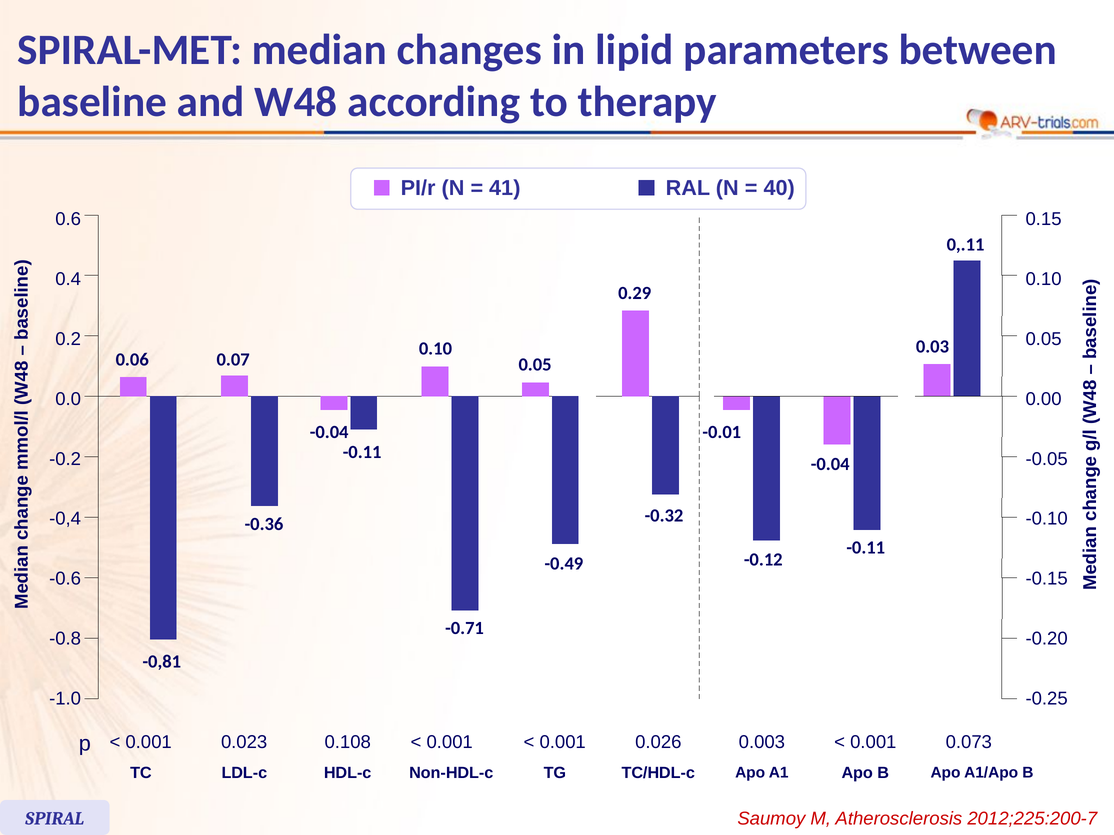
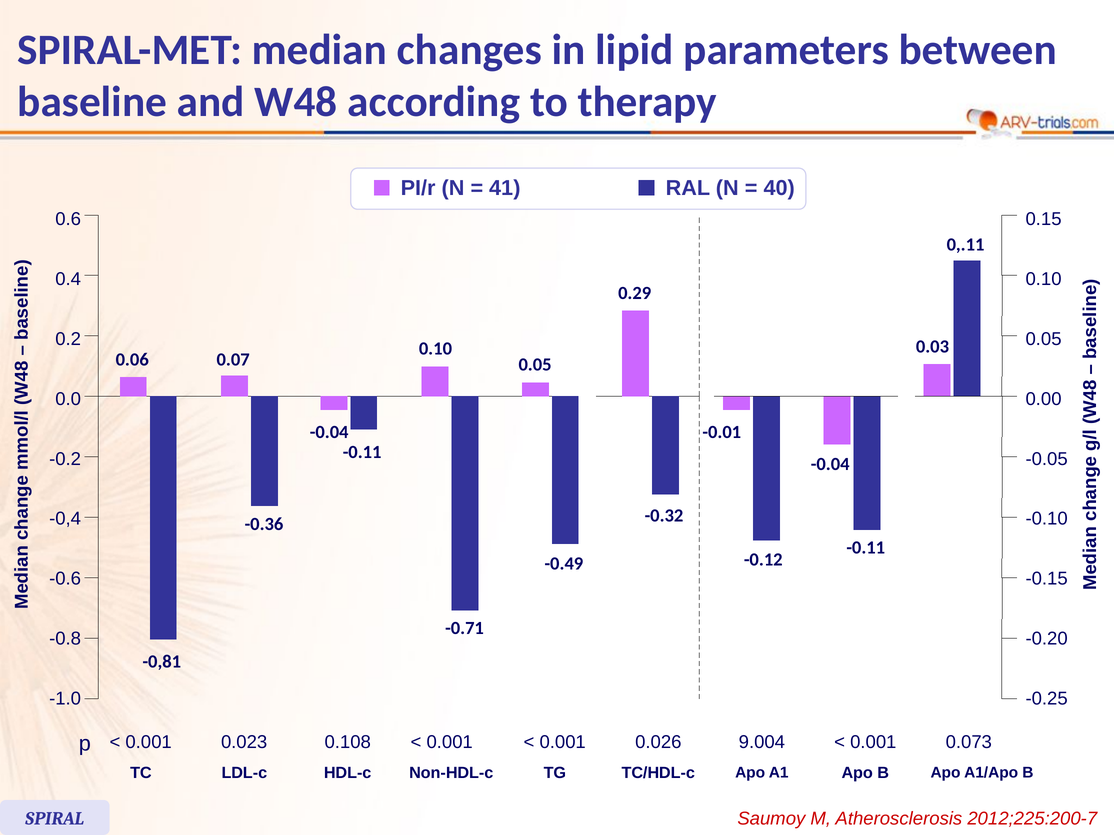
0.003: 0.003 -> 9.004 (762, 743)
